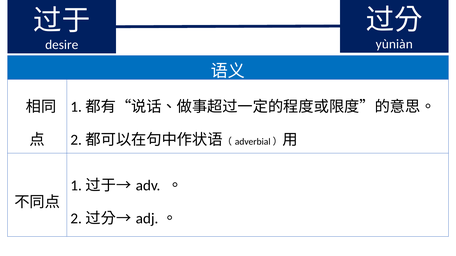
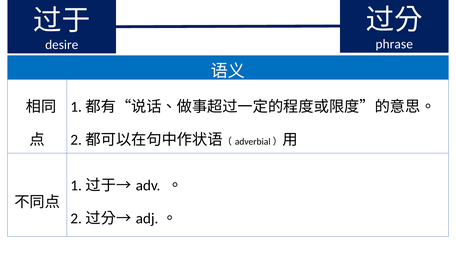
yùniàn: yùniàn -> phrase (394, 44)
